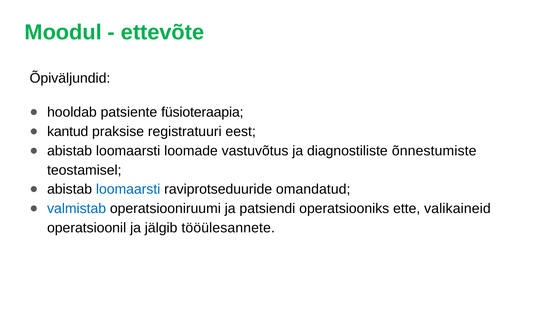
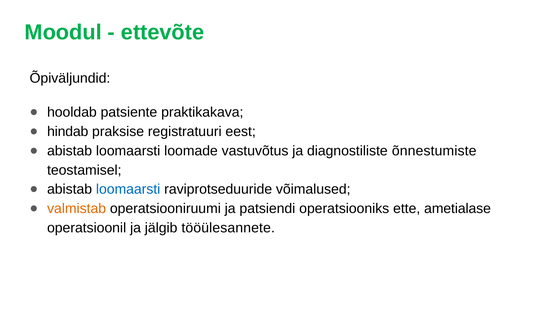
füsioteraapia: füsioteraapia -> praktikakava (202, 112)
kantud: kantud -> hindab (68, 132)
omandatud: omandatud -> võimalused (313, 190)
valmistab colour: blue -> orange (77, 209)
valikaineid: valikaineid -> ametialase (458, 209)
